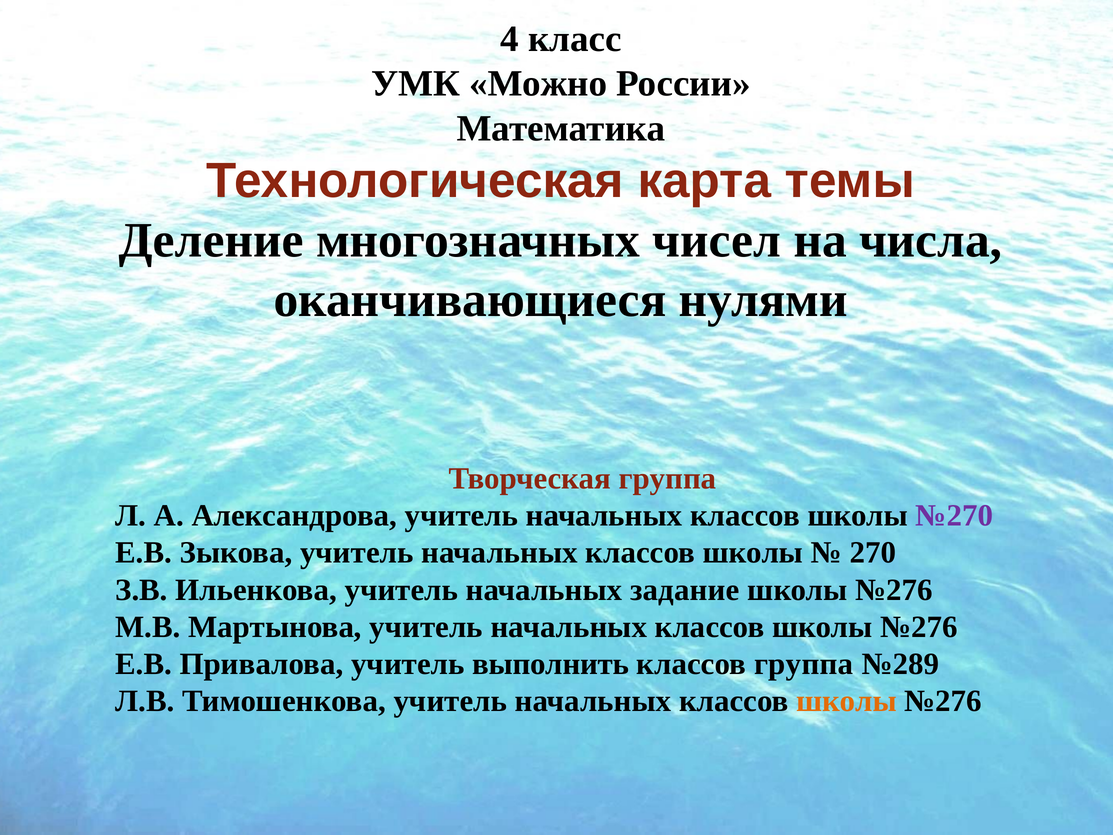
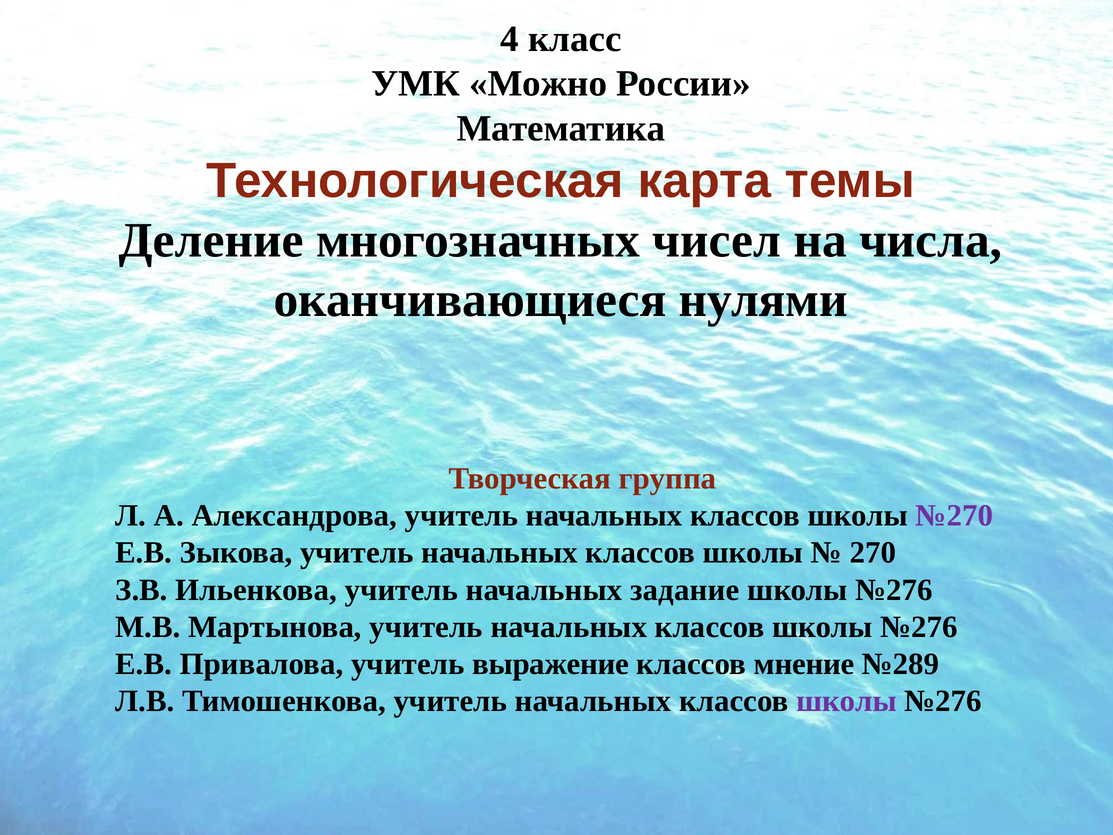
выполнить: выполнить -> выражение (551, 664)
классов группа: группа -> мнение (804, 664)
школы colour: orange -> purple (847, 701)
